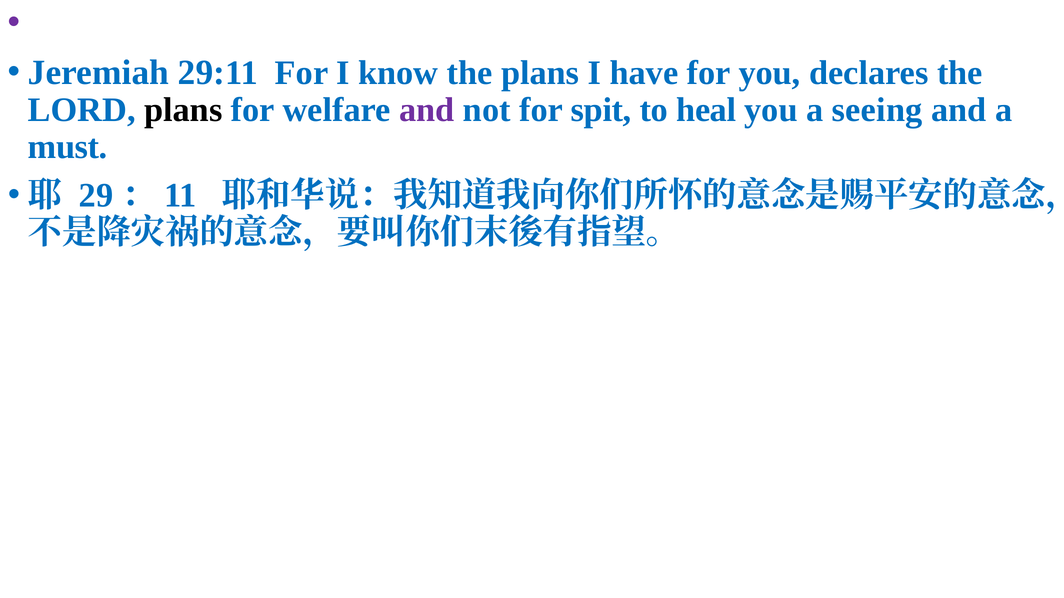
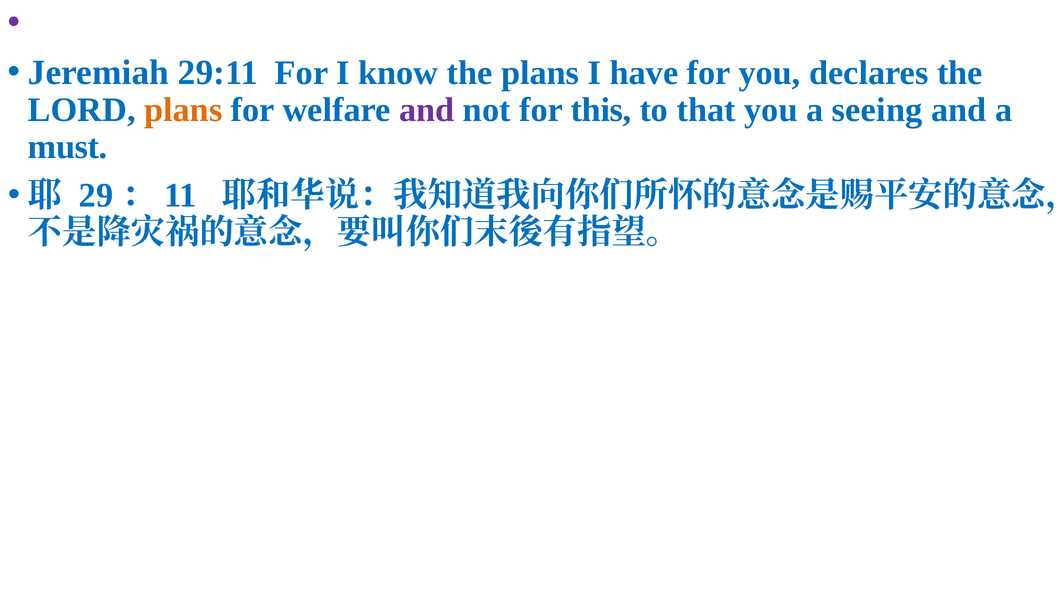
plans colour: black -> orange (183, 110)
spit: spit -> this (601, 110)
heal: heal -> that (706, 110)
